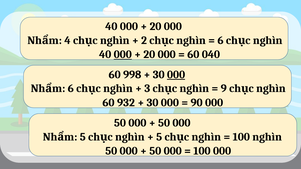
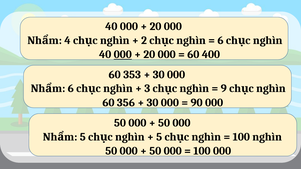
040: 040 -> 400 (211, 55)
998: 998 -> 353 (132, 75)
000 underline: present -> none (176, 75)
932: 932 -> 356 (126, 103)
